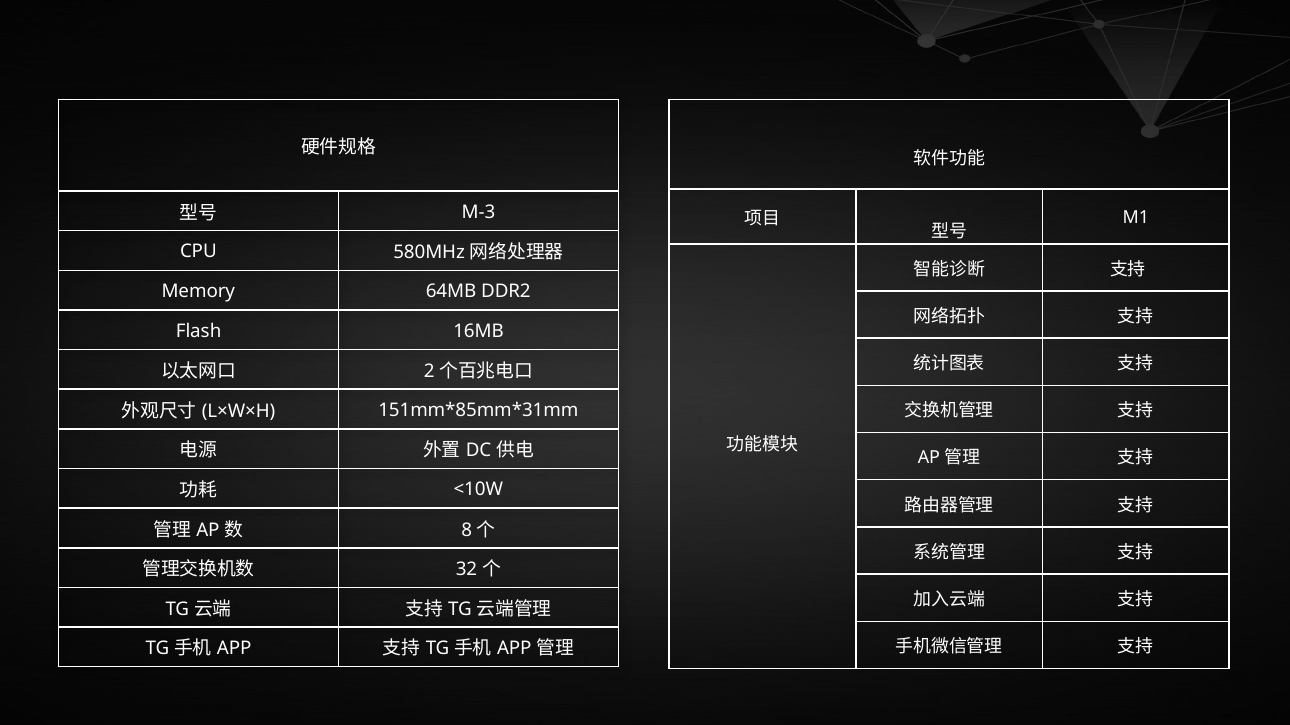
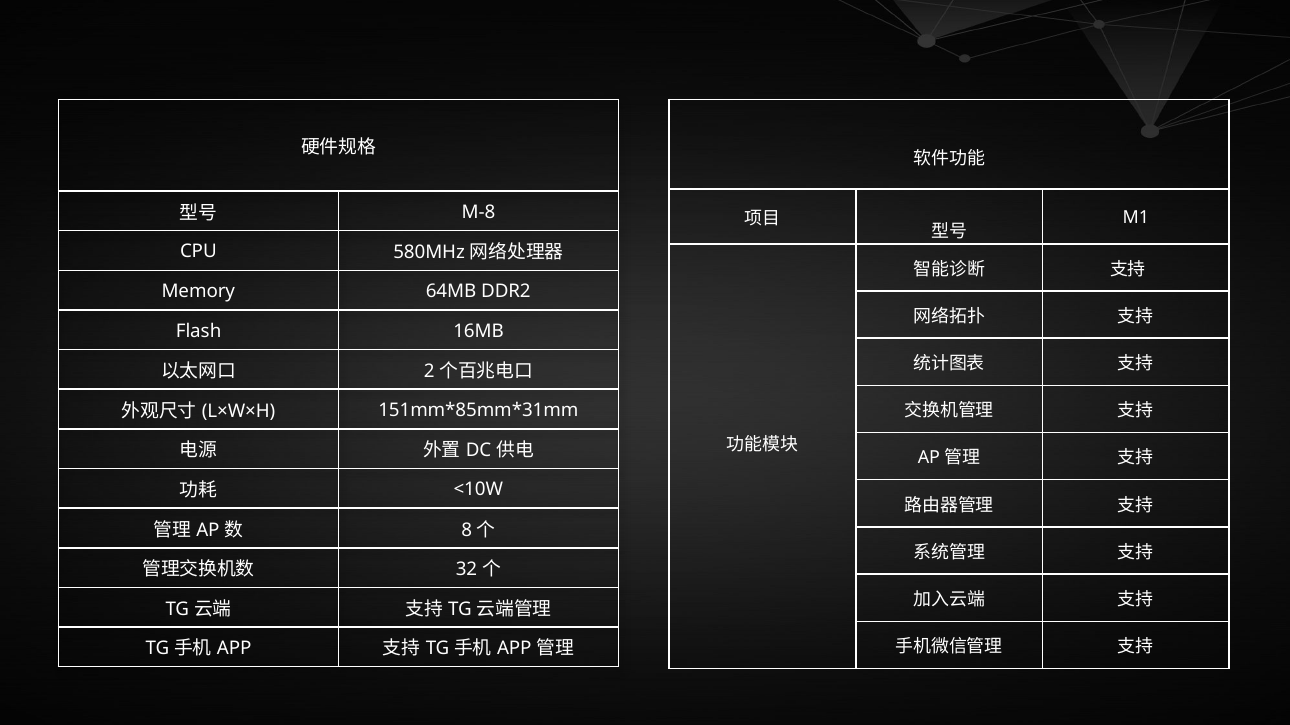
M-3: M-3 -> M-8 (478, 212)
